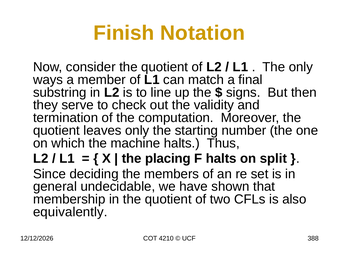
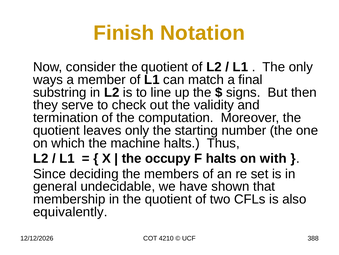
placing: placing -> occupy (168, 158)
split: split -> with (273, 158)
